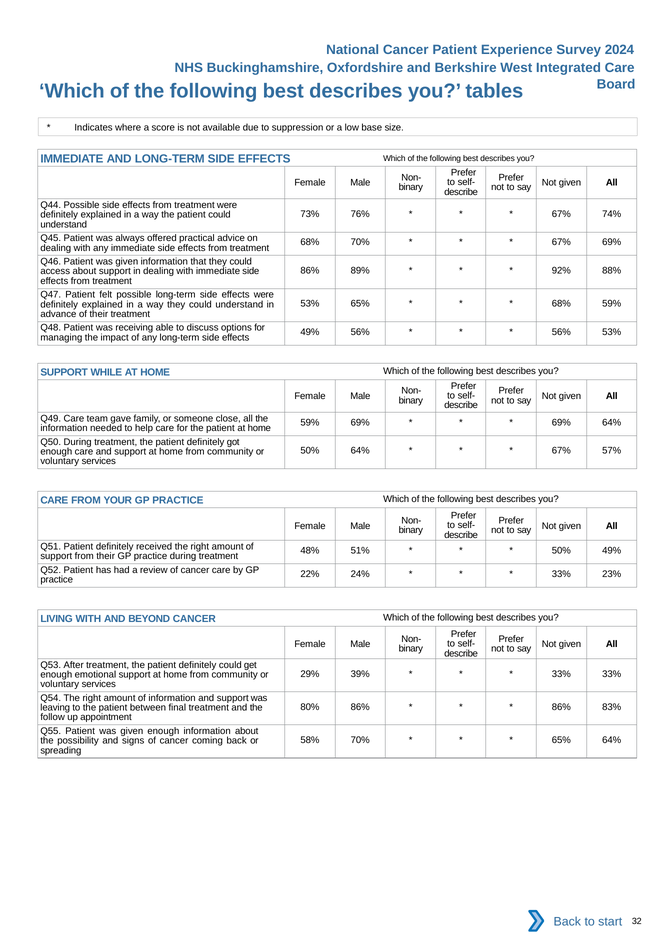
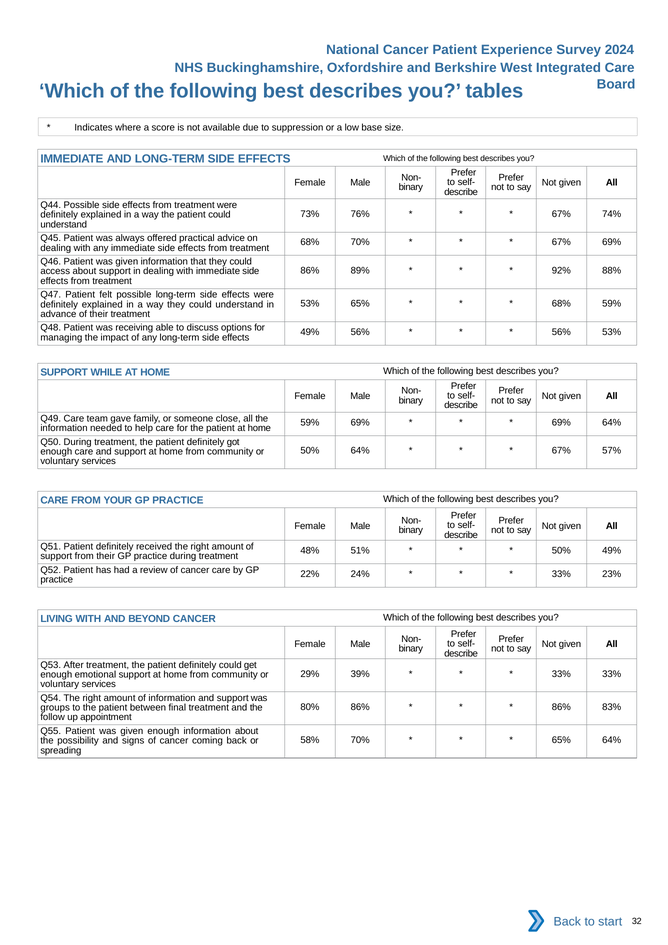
leaving: leaving -> groups (55, 708)
